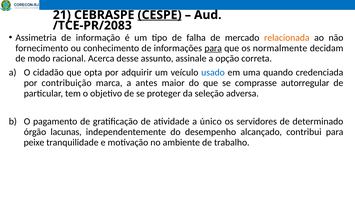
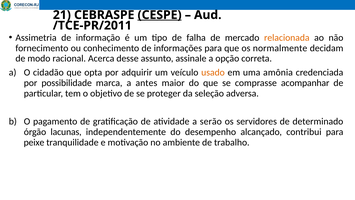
/TCE-PR/2083: /TCE-PR/2083 -> /TCE-PR/2011 (92, 25)
para underline: present -> none (213, 48)
usado colour: blue -> orange (213, 72)
quando: quando -> amônia (278, 72)
contribuição: contribuição -> possibilidade (67, 83)
autorregular: autorregular -> acompanhar (305, 83)
único: único -> serão (211, 121)
